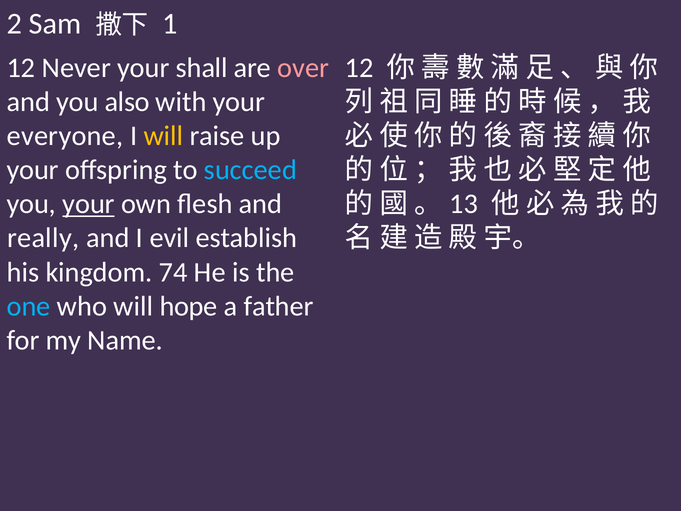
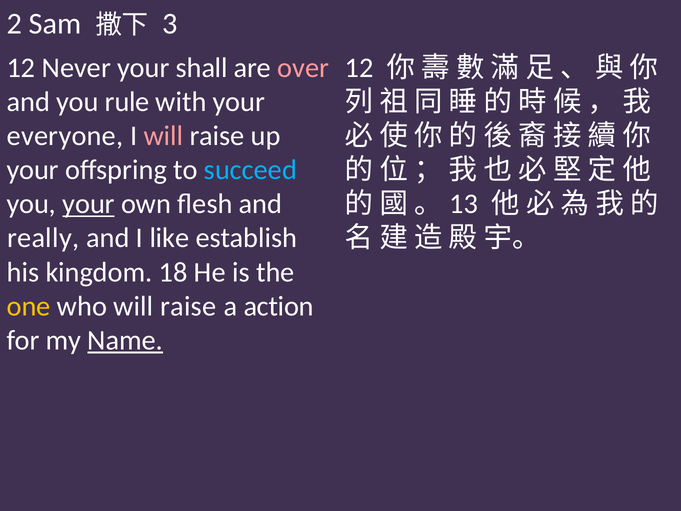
1: 1 -> 3 (170, 24)
also: also -> rule (127, 102)
will colour: yellow -> pink (163, 136)
evil: evil -> like (169, 238)
74: 74 -> 18 (173, 272)
one colour: light blue -> yellow (29, 306)
who will hope: hope -> raise (188, 306)
father: father -> action (279, 306)
Name underline: none -> present (125, 340)
